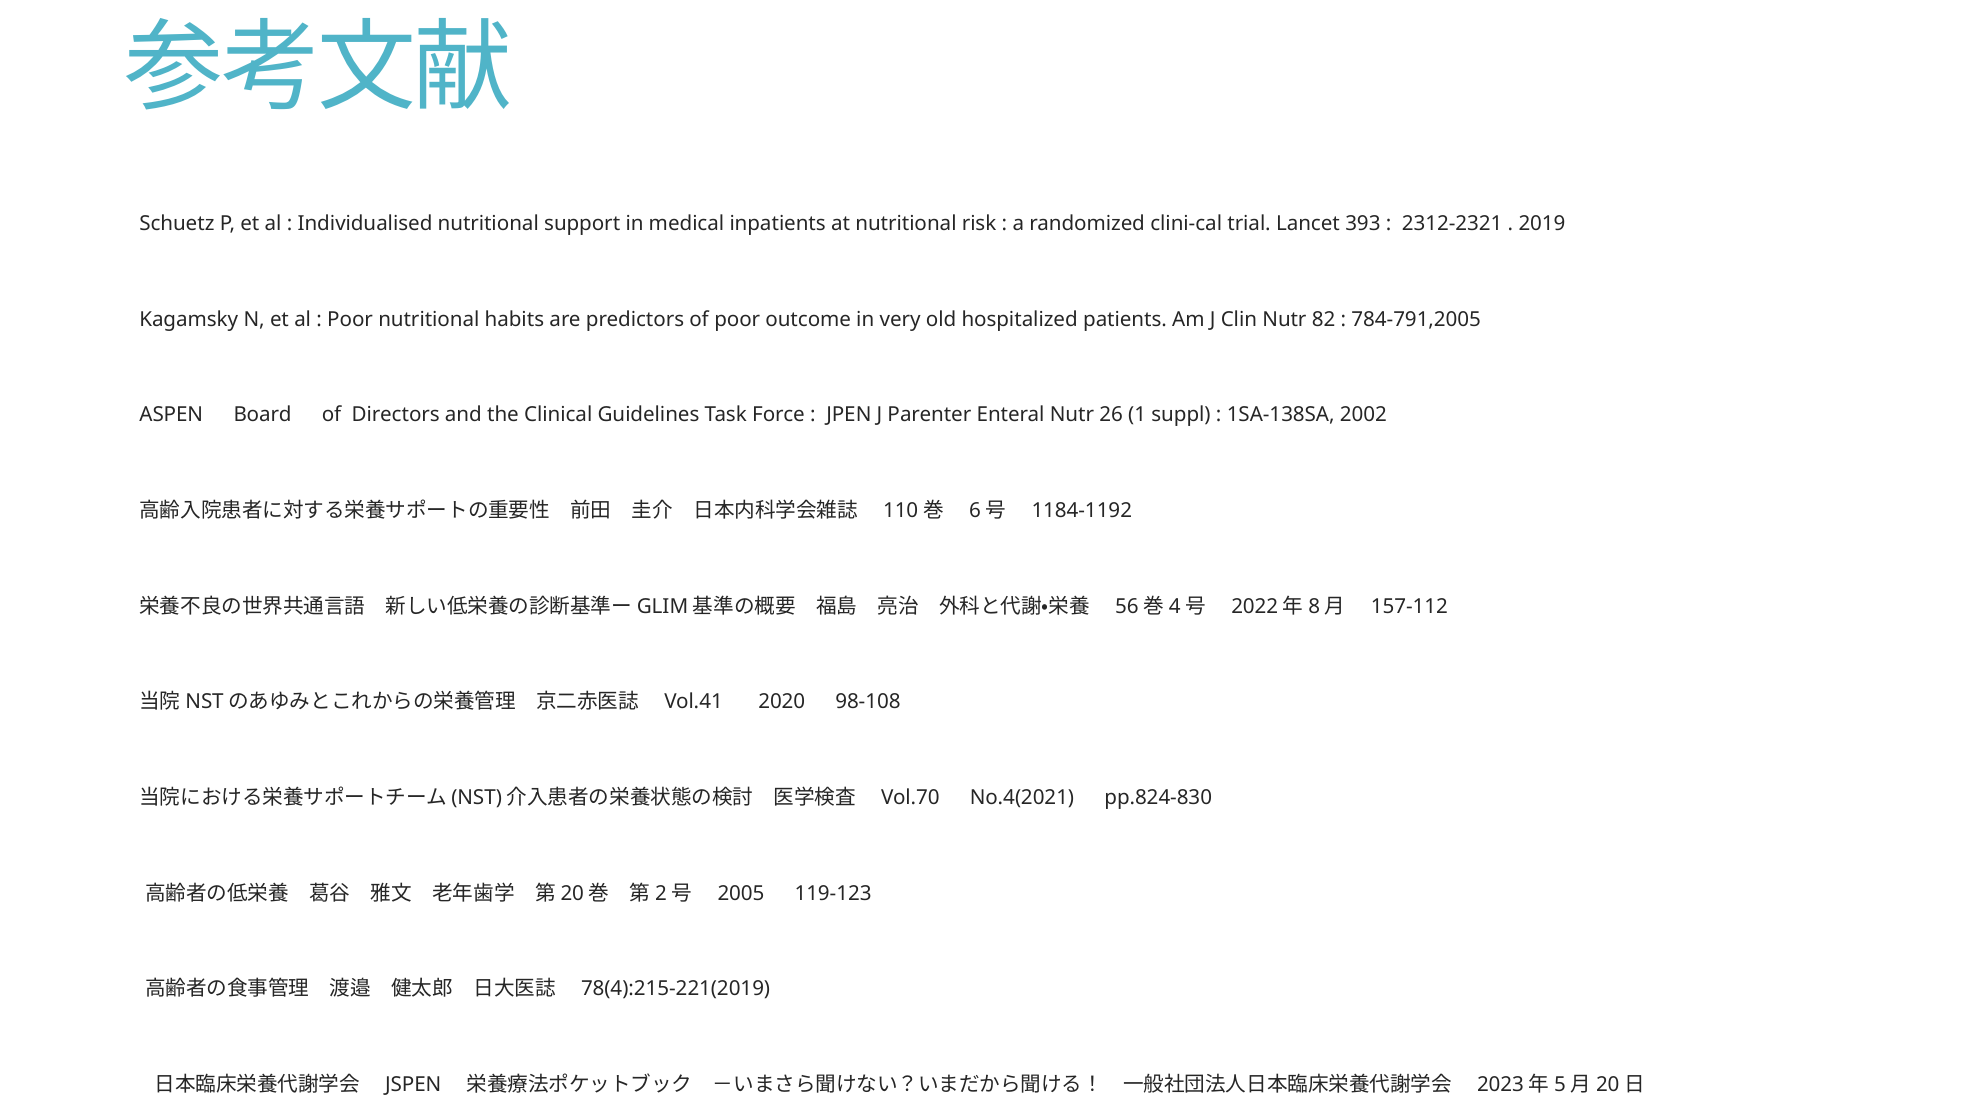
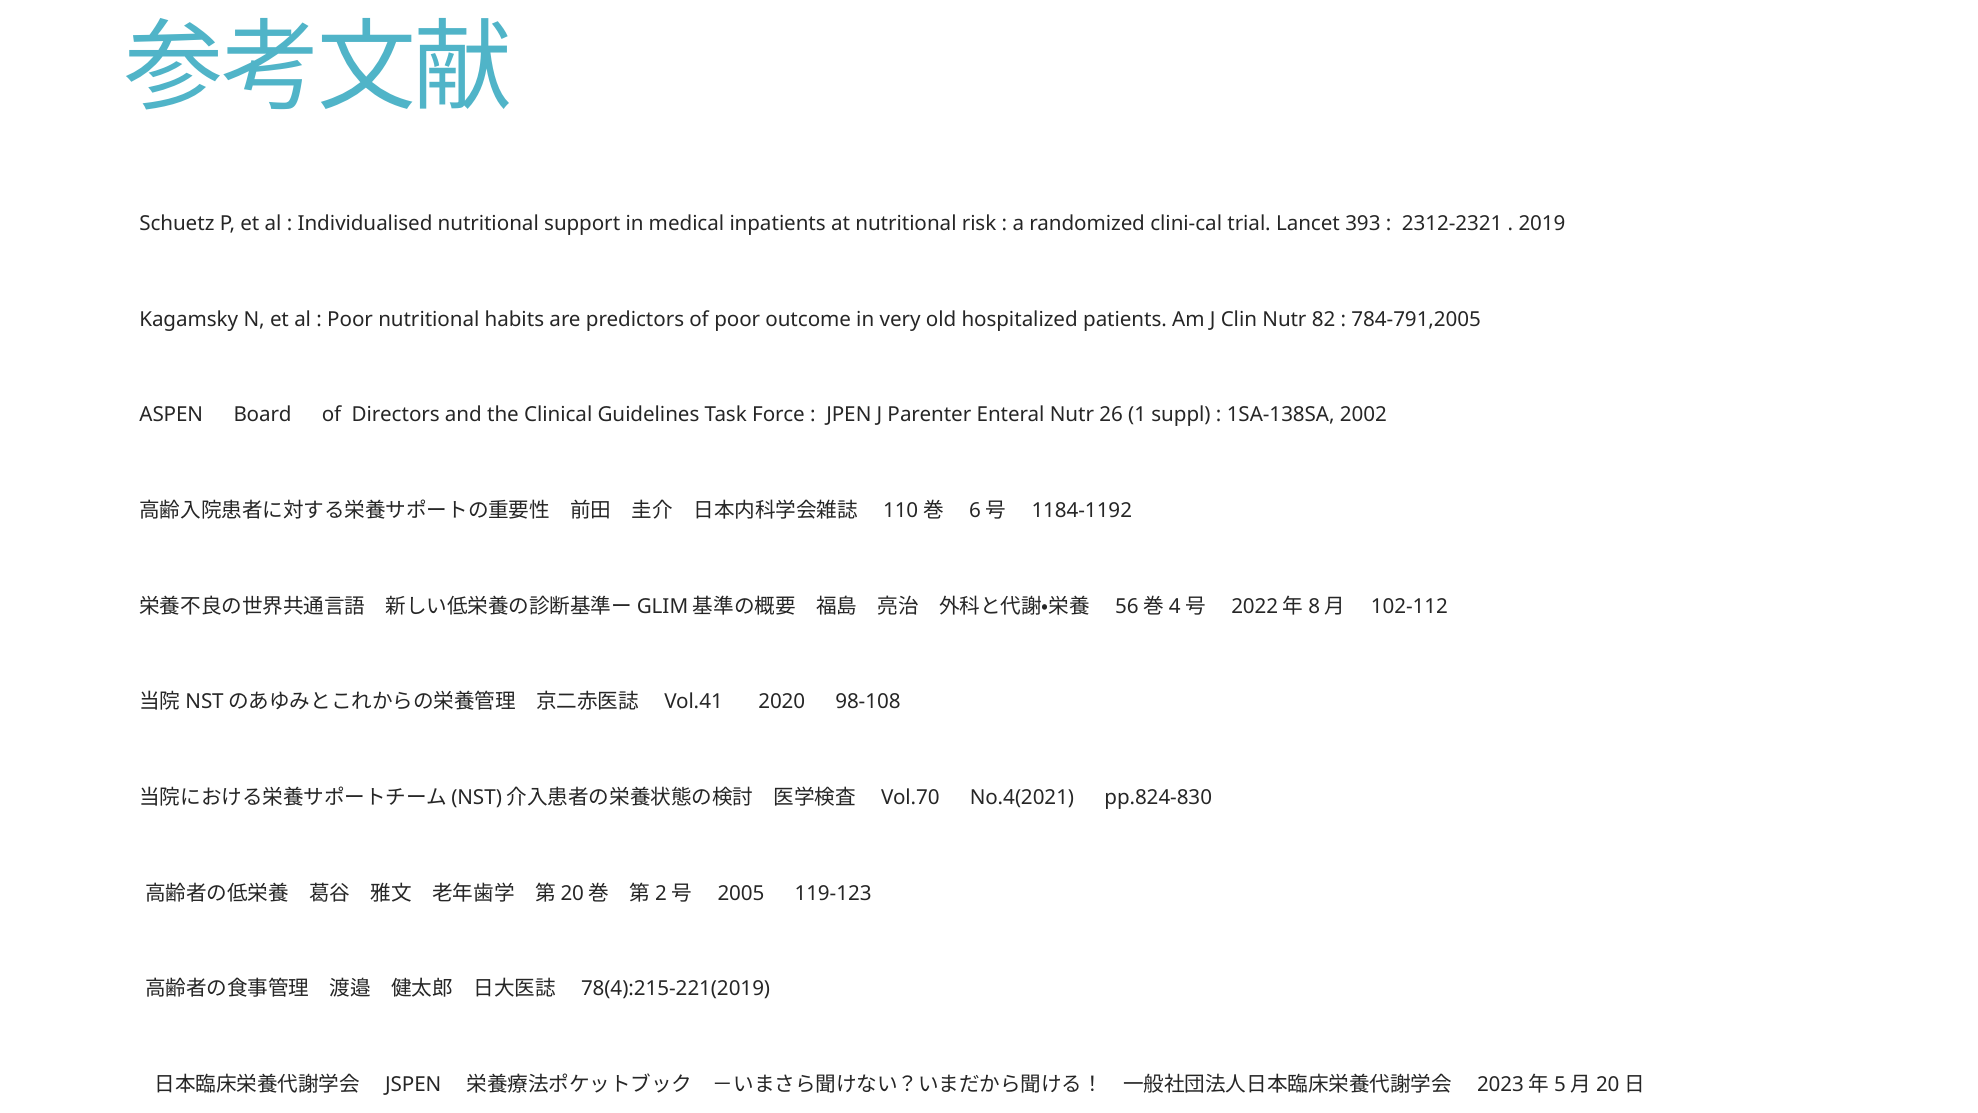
157-112: 157-112 -> 102-112 (1409, 606)
